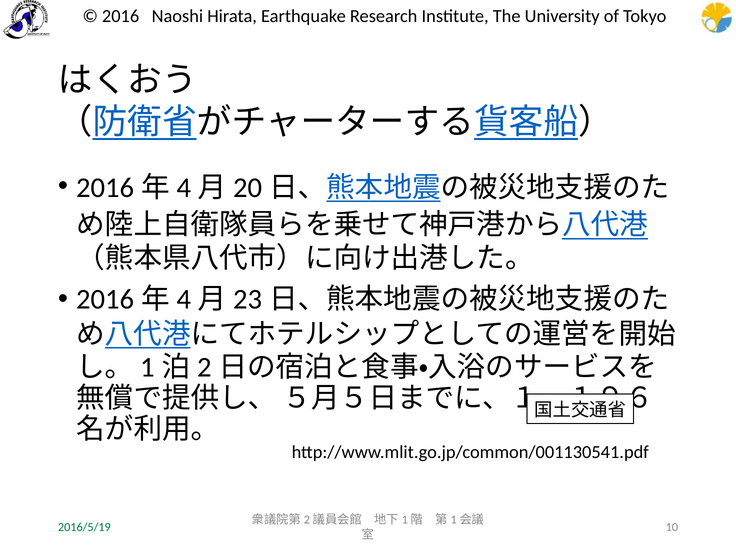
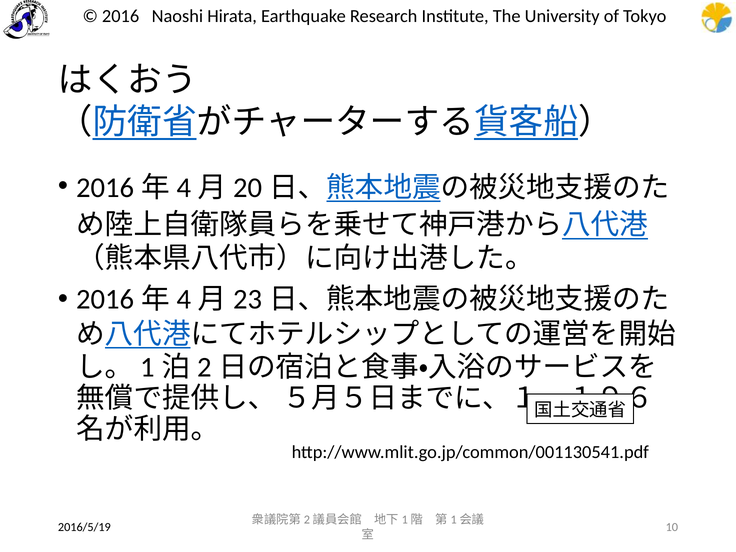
2016/5/19 colour: green -> black (84, 527)
